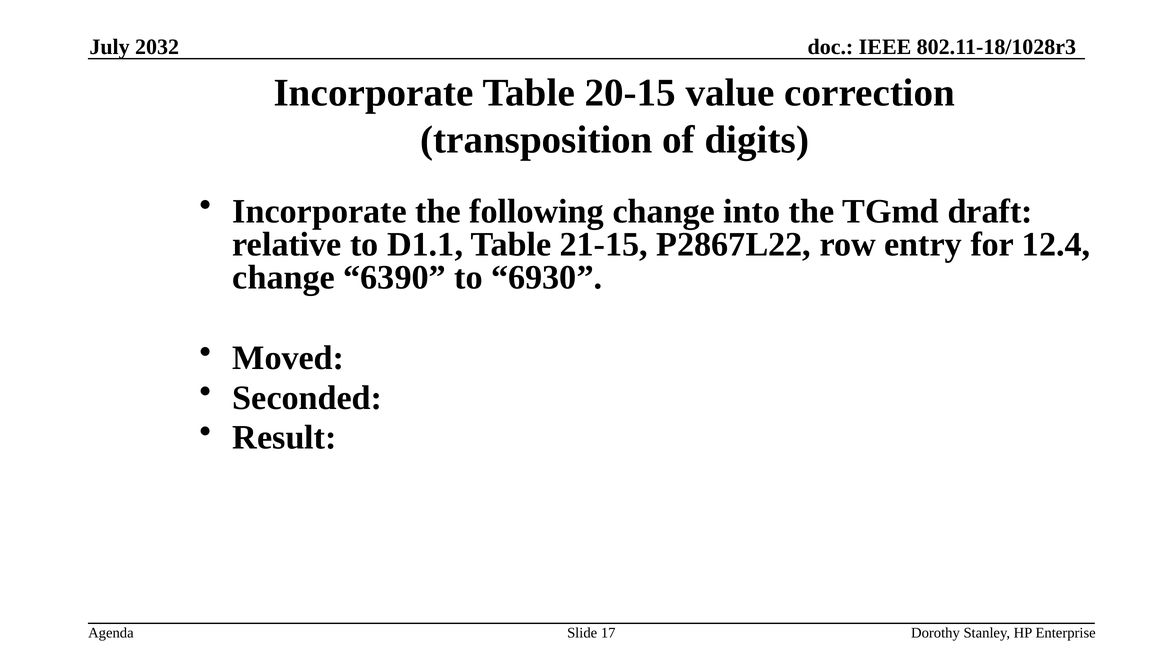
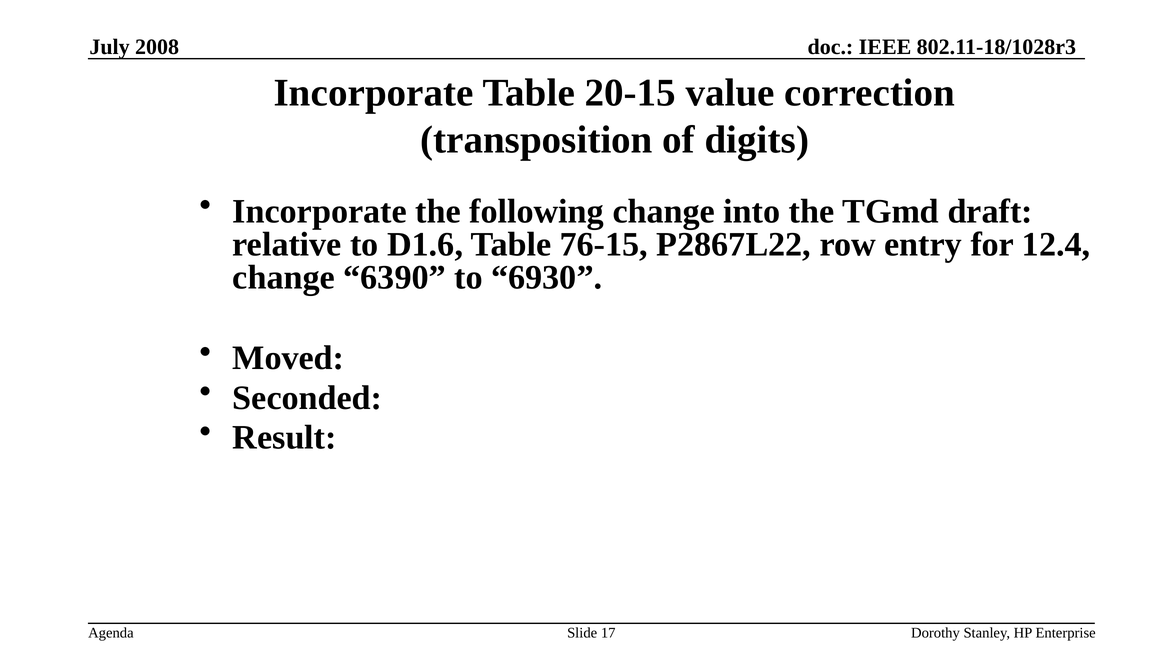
2032: 2032 -> 2008 (157, 47)
D1.1: D1.1 -> D1.6 (425, 244)
21-15: 21-15 -> 76-15 (604, 244)
